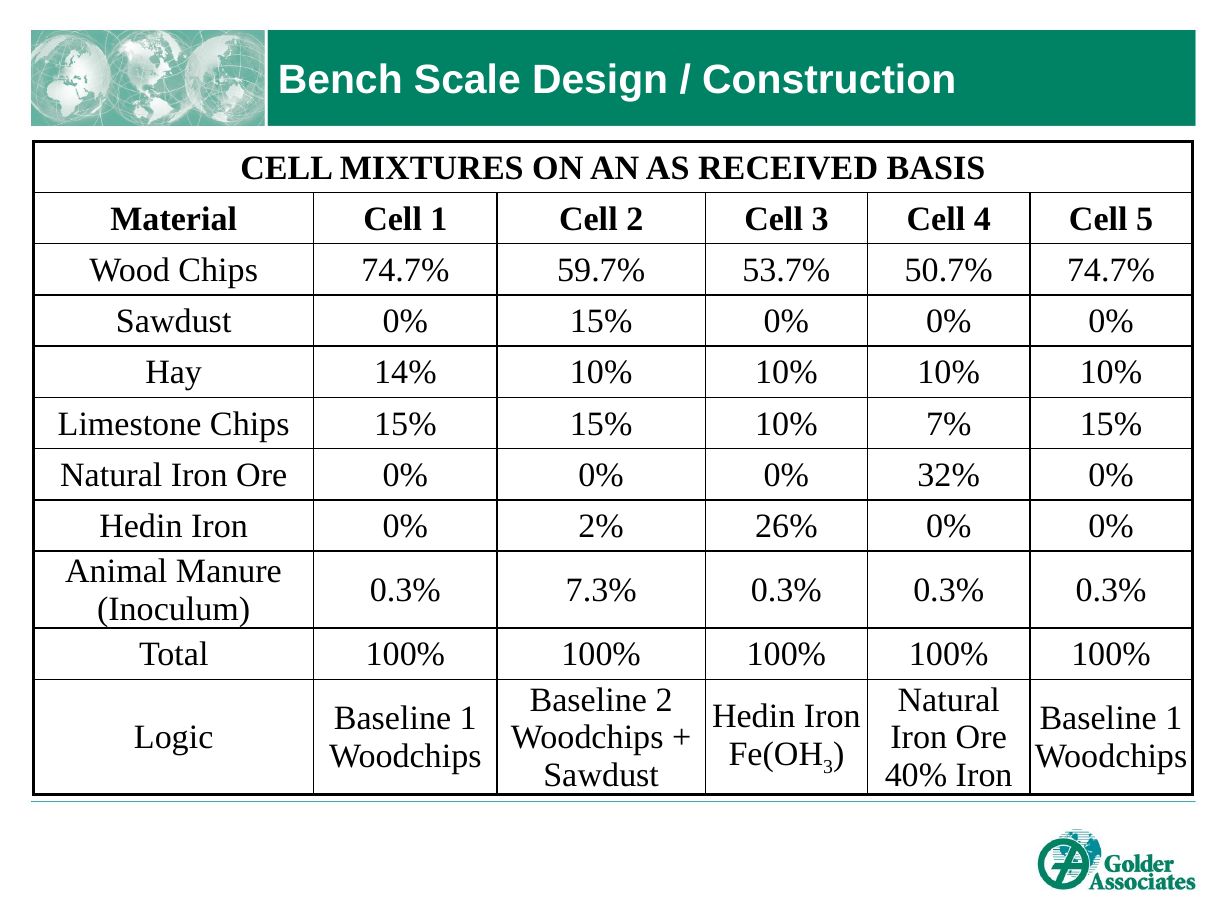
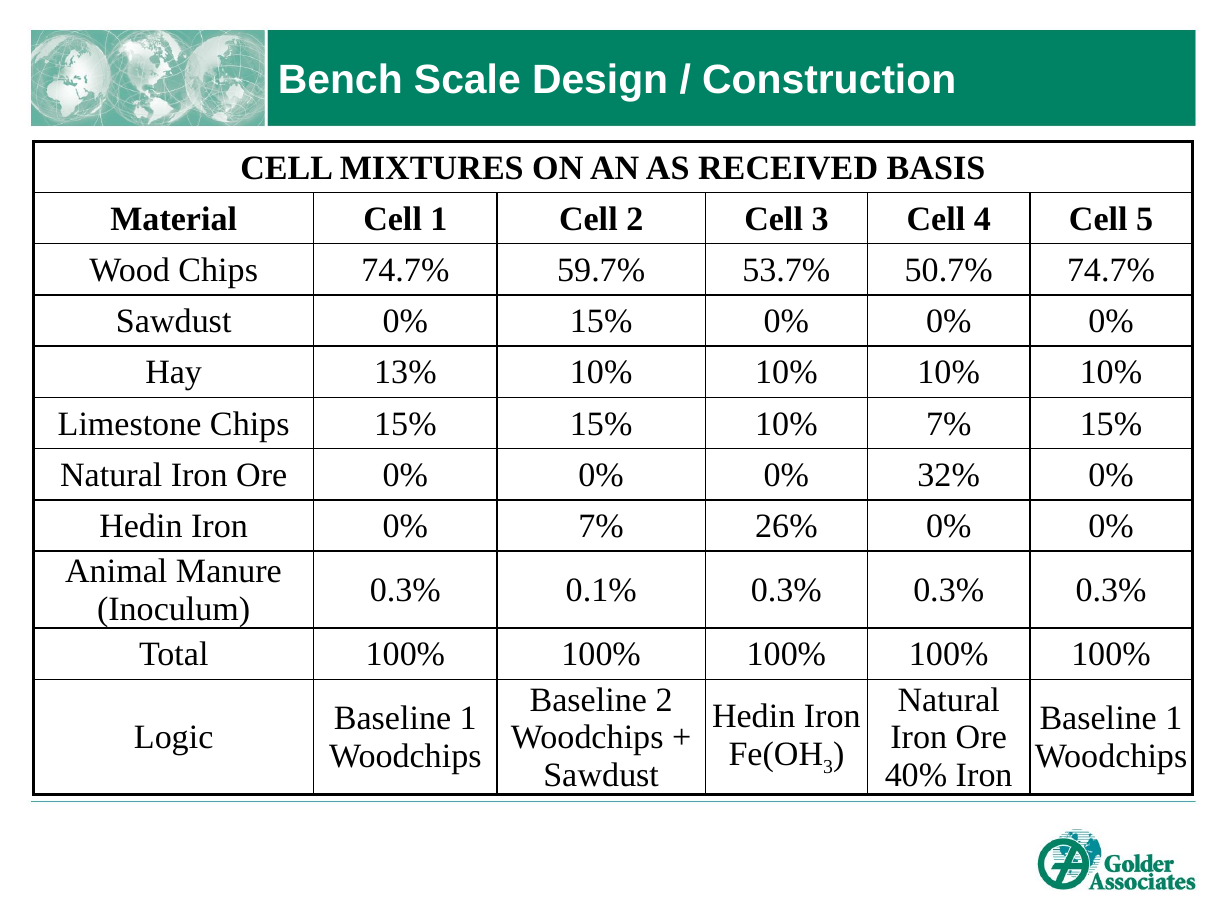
14%: 14% -> 13% (405, 373)
0% 2%: 2% -> 7% (601, 526)
7.3%: 7.3% -> 0.1% (601, 590)
